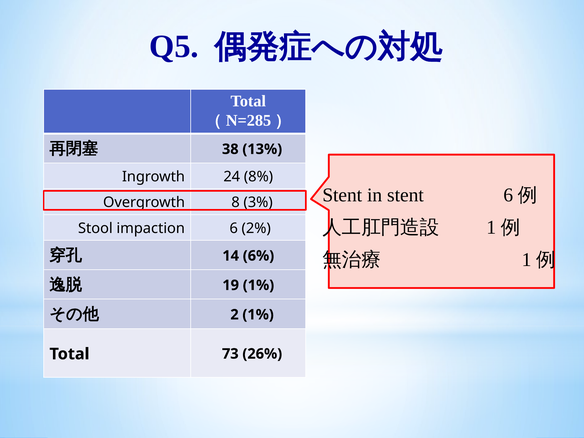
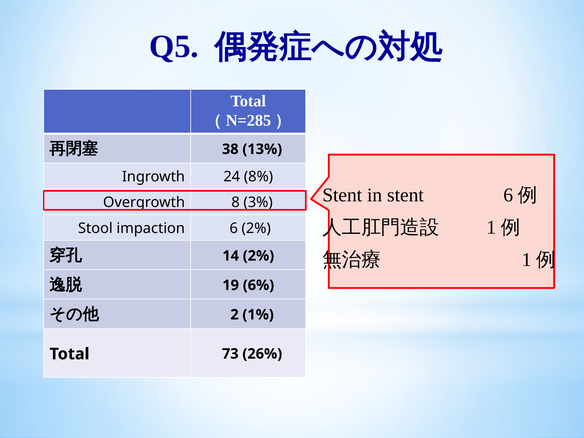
14 6%: 6% -> 2% (258, 256)
19 1%: 1% -> 6% (258, 285)
